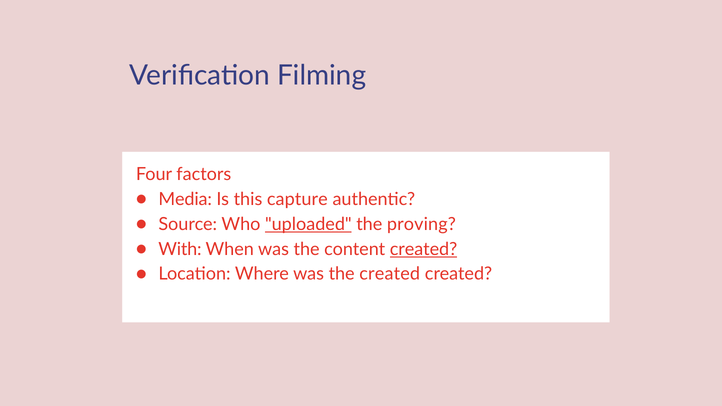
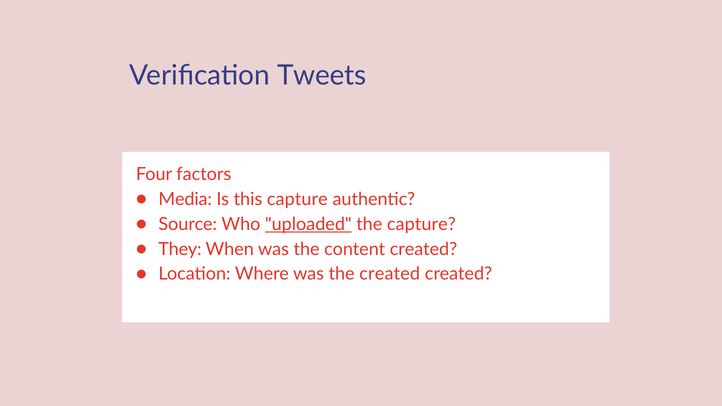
Filming: Filming -> Tweets (322, 76)
the proving: proving -> capture (421, 224)
With: With -> They (180, 249)
created underline: present -> none (424, 249)
